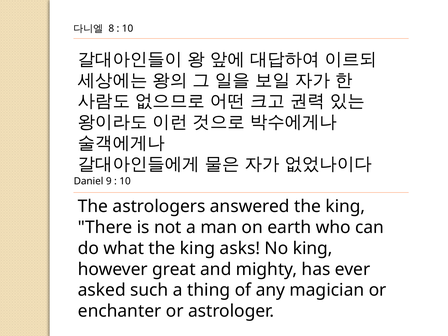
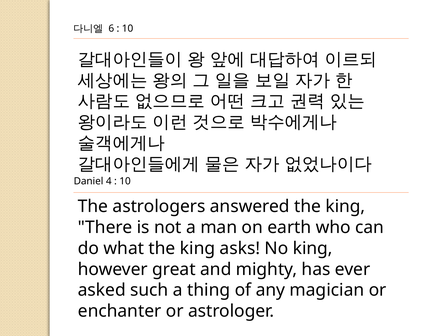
8: 8 -> 6 (111, 29)
9: 9 -> 4 (109, 181)
